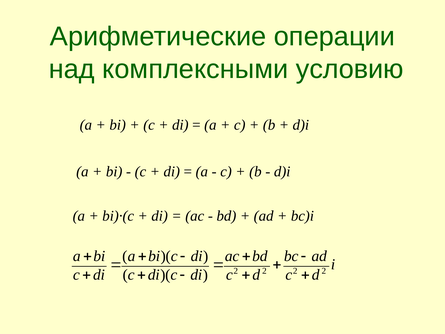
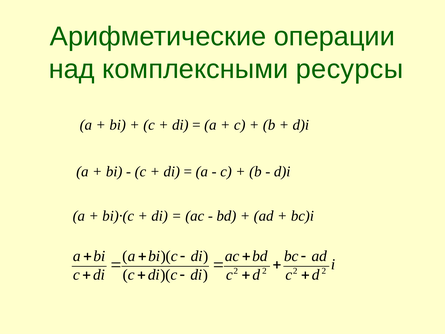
условию: условию -> ресурсы (350, 69)
